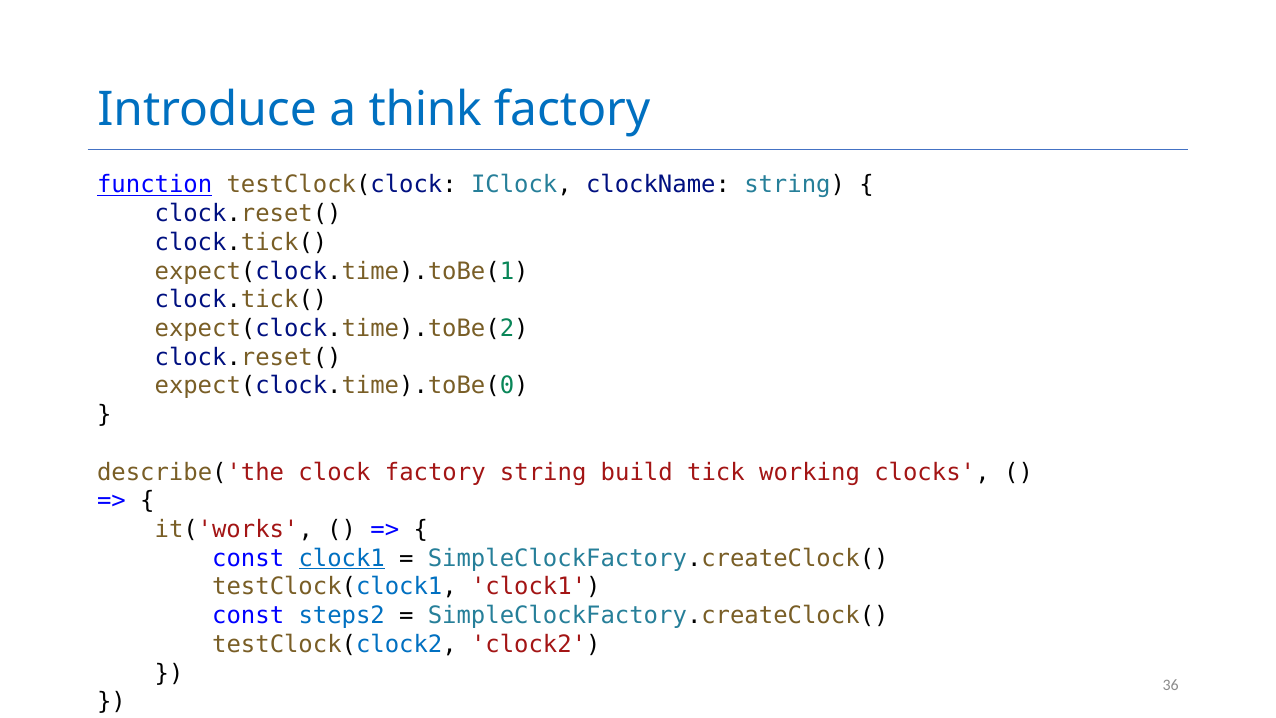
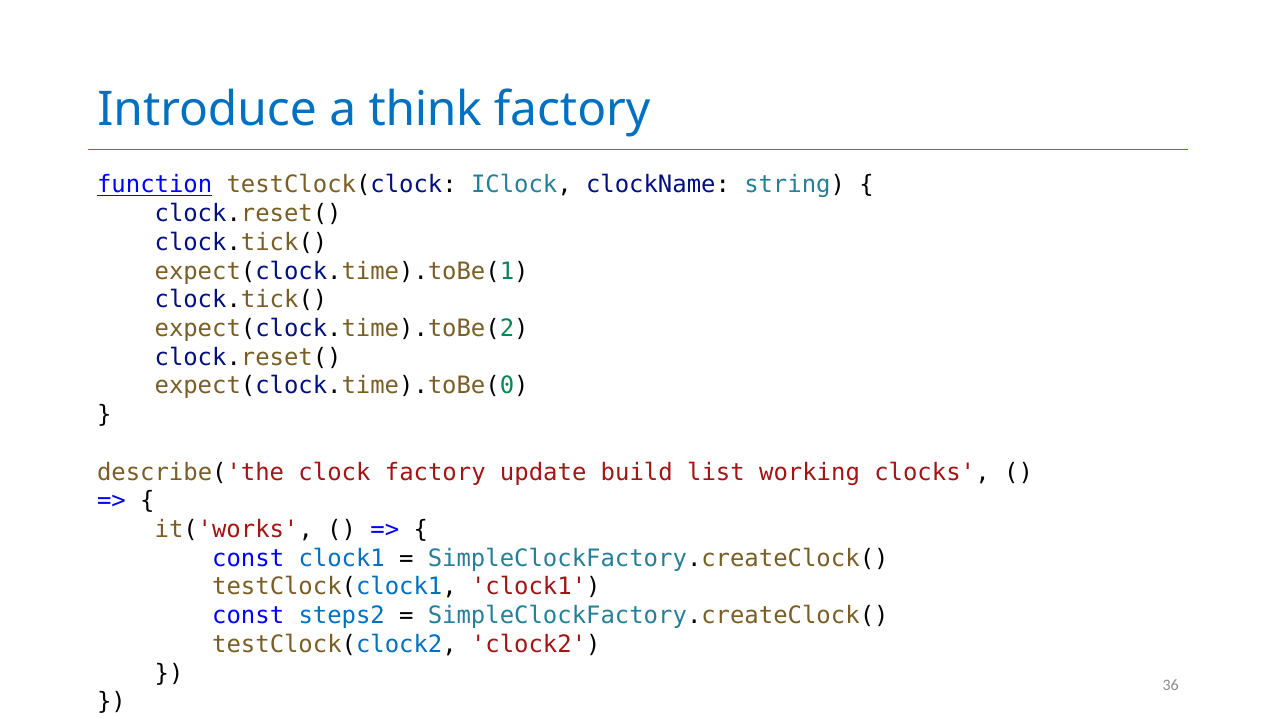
factory string: string -> update (543, 472)
tick: tick -> list (716, 472)
clock1 underline: present -> none (342, 558)
